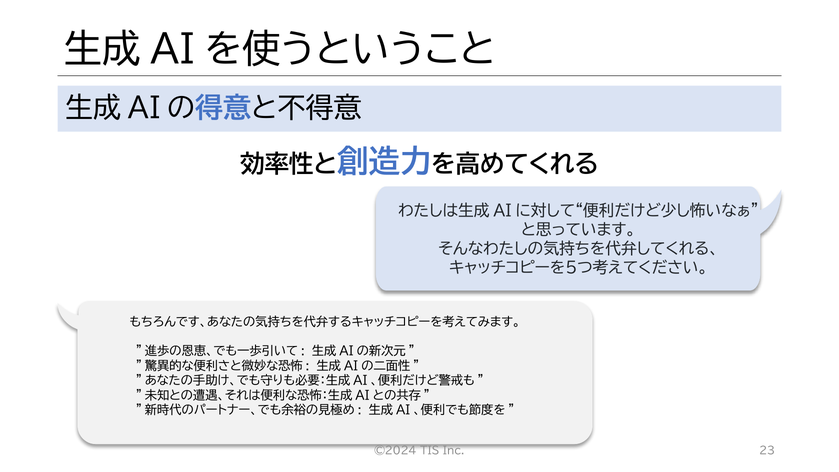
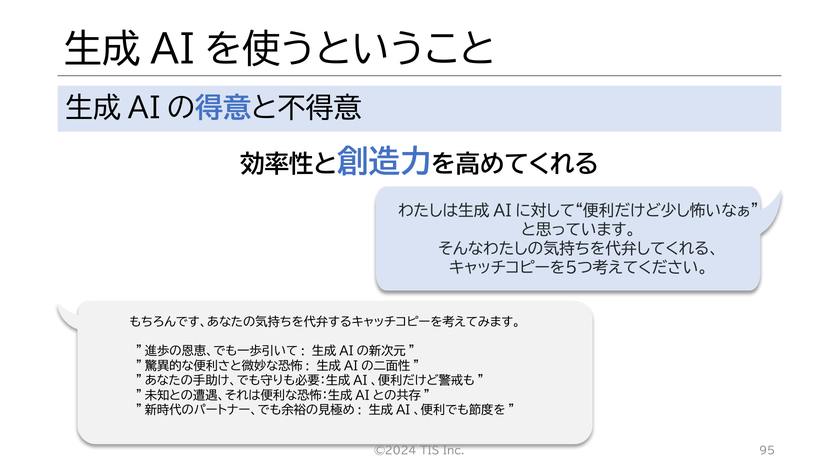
23: 23 -> 95 (767, 451)
